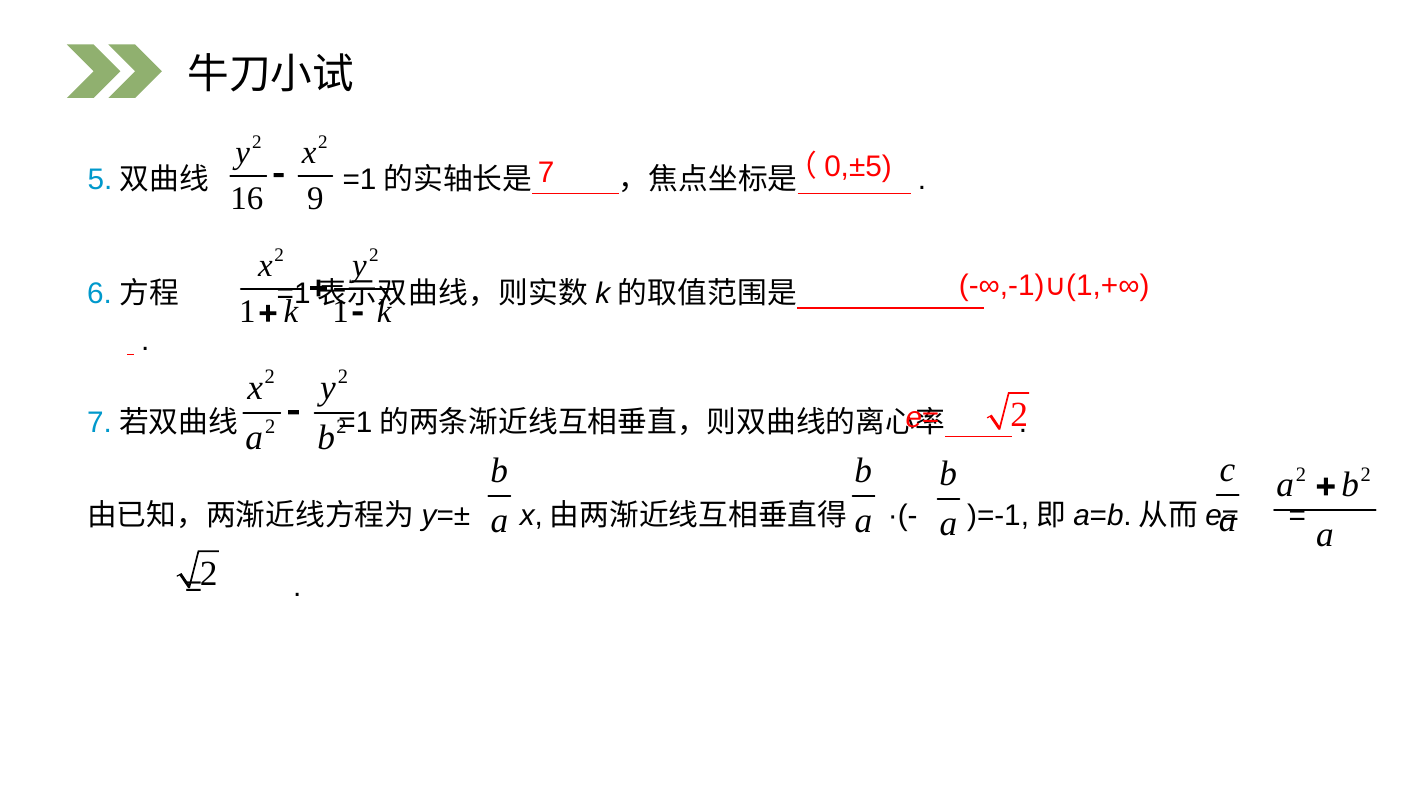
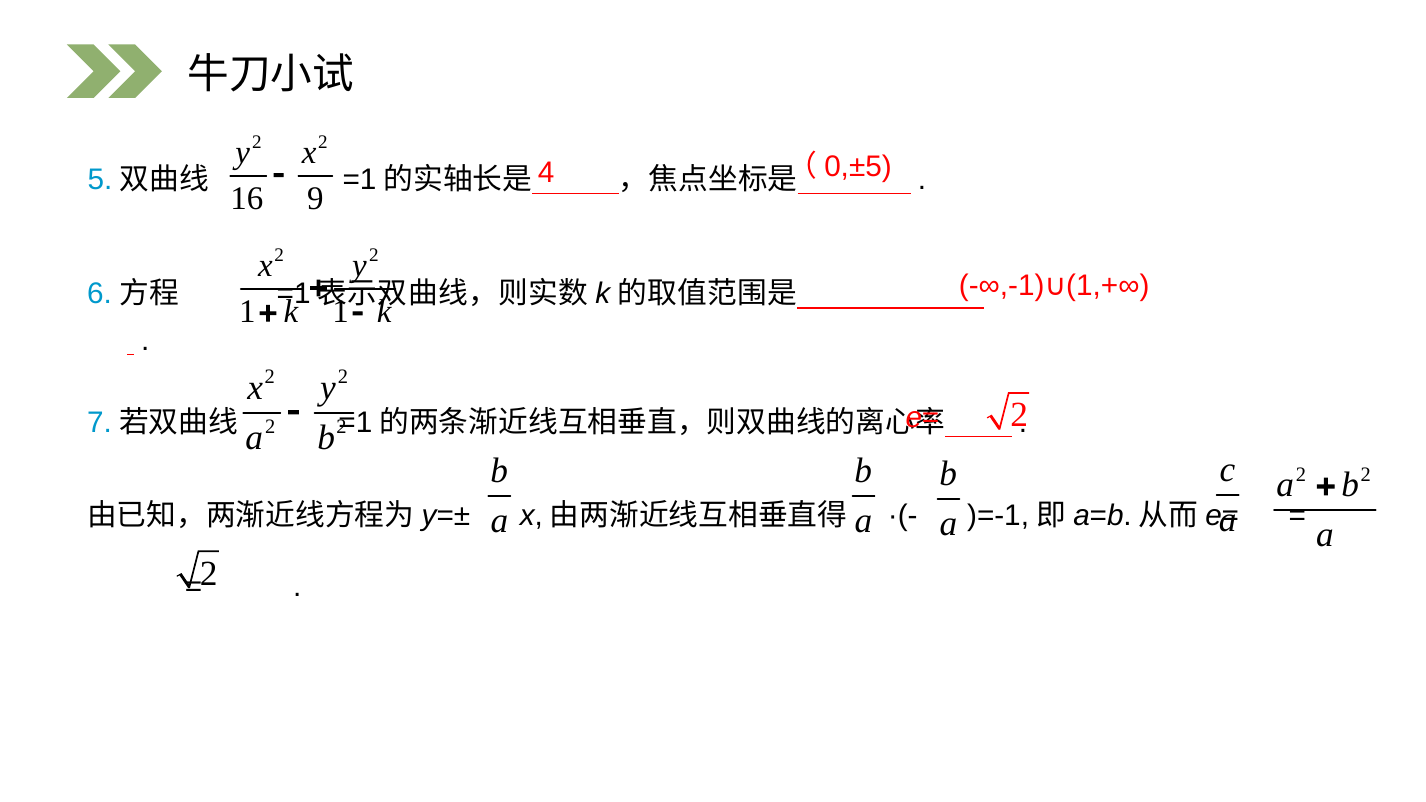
7: 7 -> 4 (546, 172)
